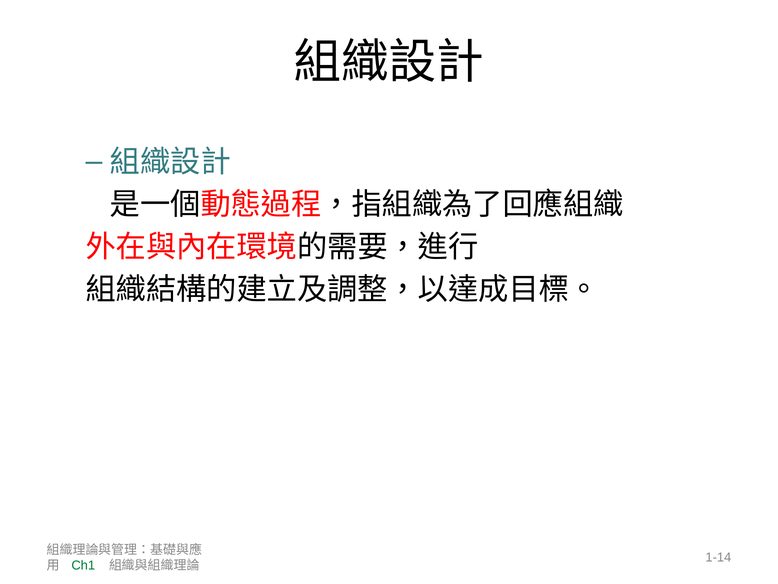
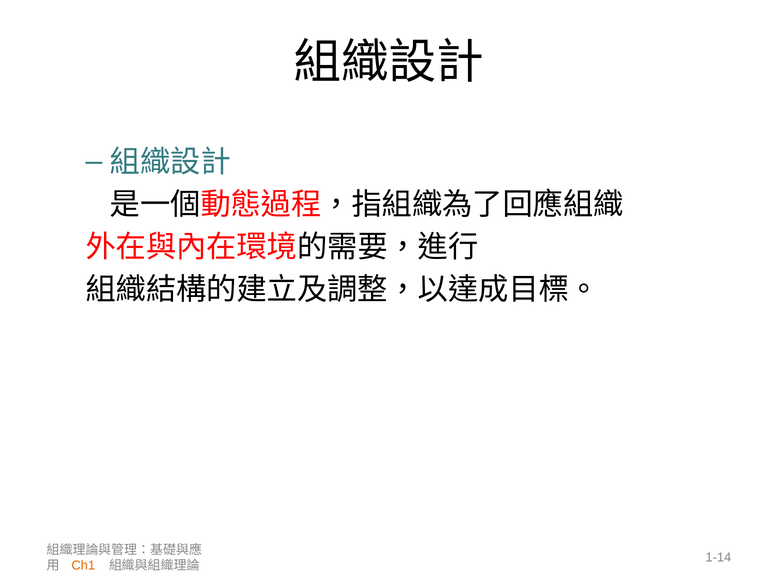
Ch1 colour: green -> orange (83, 565)
